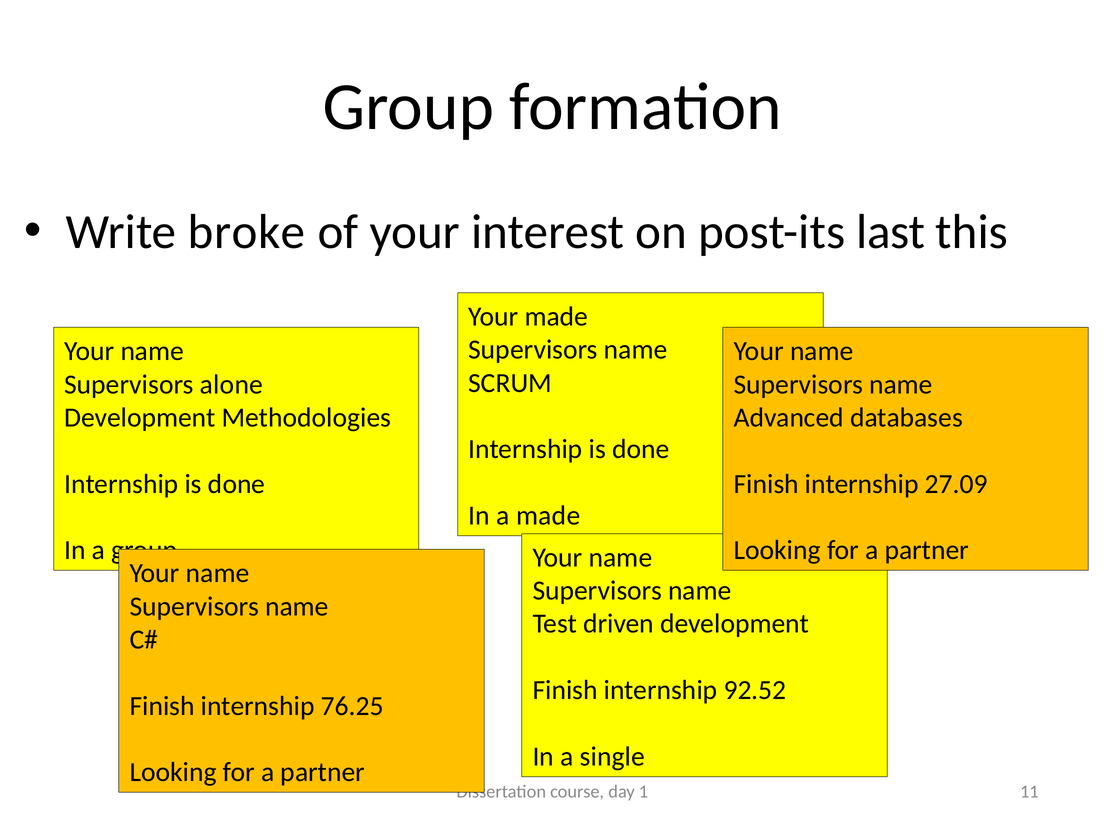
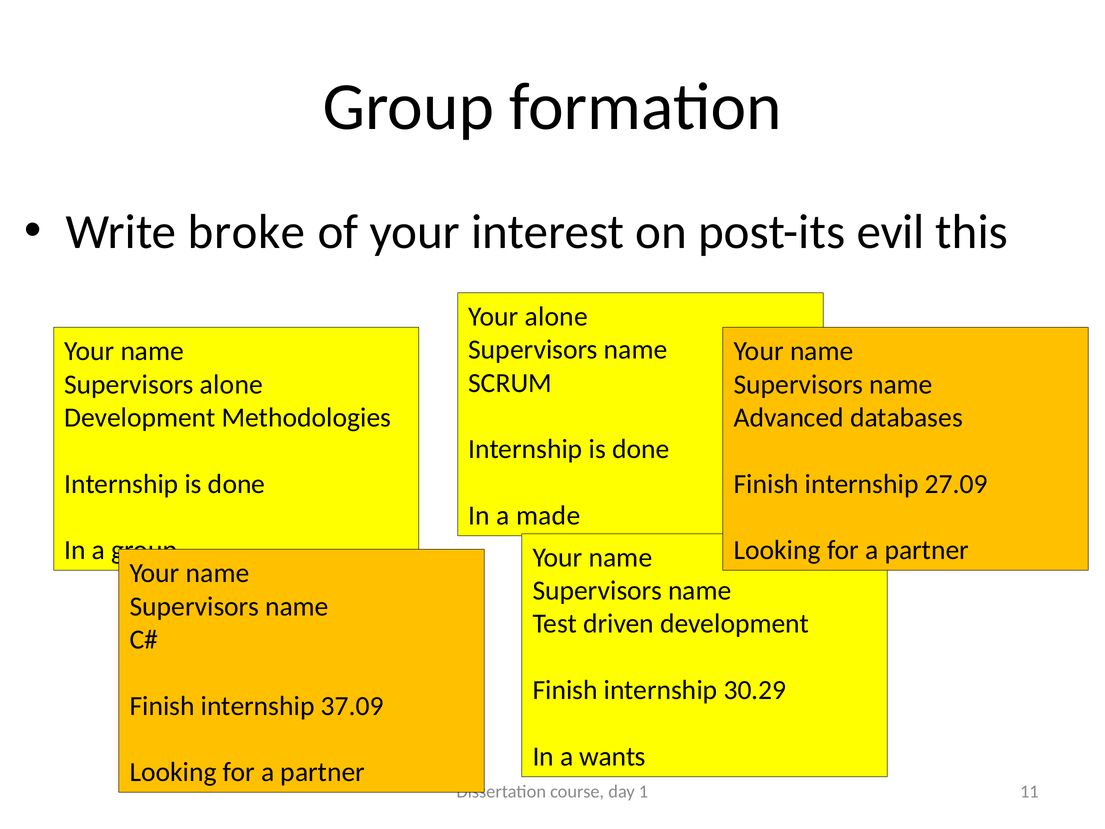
last: last -> evil (891, 232)
Your made: made -> alone (556, 316)
92.52: 92.52 -> 30.29 (755, 690)
76.25: 76.25 -> 37.09 (352, 706)
single: single -> wants (613, 756)
